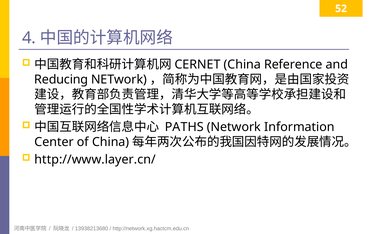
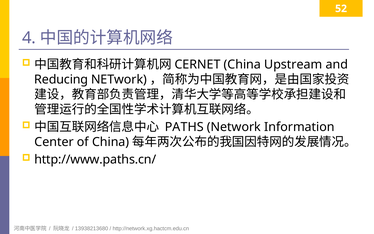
Reference: Reference -> Upstream (293, 65)
http://www.layer.cn/: http://www.layer.cn/ -> http://www.paths.cn/ (95, 159)
